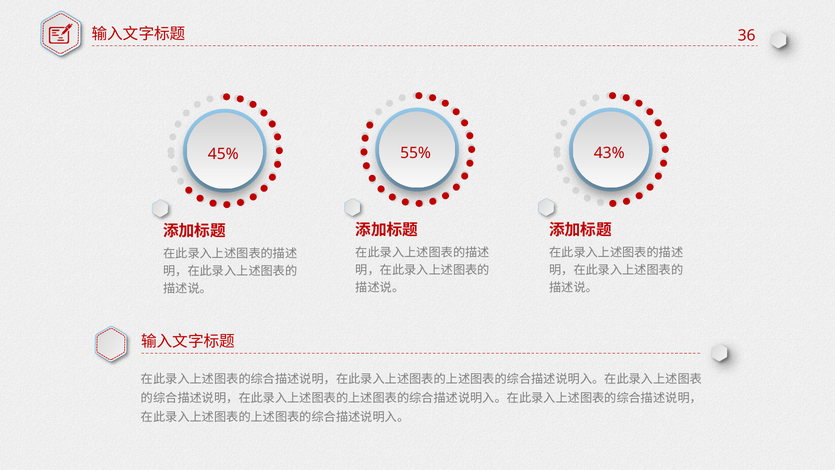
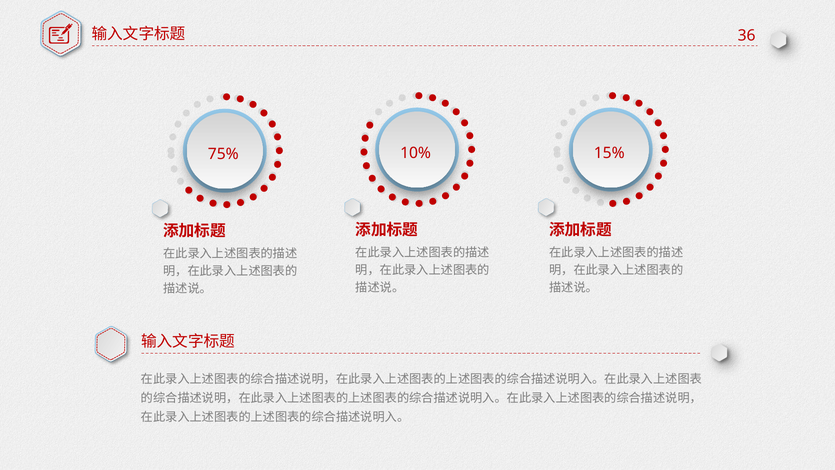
55%: 55% -> 10% (416, 153)
43%: 43% -> 15% (609, 153)
45%: 45% -> 75% (223, 154)
